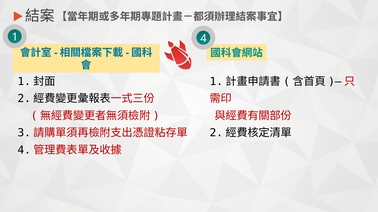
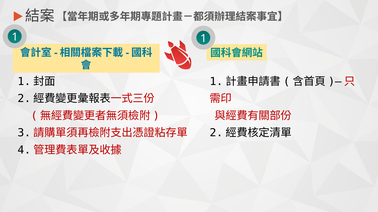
1 4: 4 -> 1 (203, 39)
